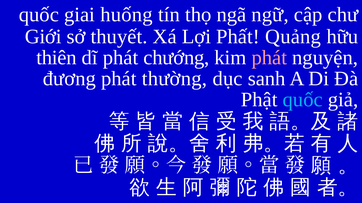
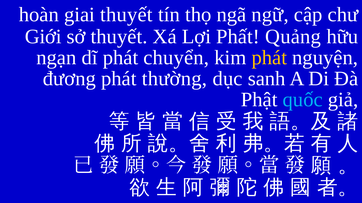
quốc: quốc -> hoàn (39, 15)
giai huống: huống -> thuyết (126, 15)
thiên: thiên -> ngạn (56, 58)
chướng: chướng -> chuyển (176, 58)
phát colour: pink -> yellow (269, 58)
